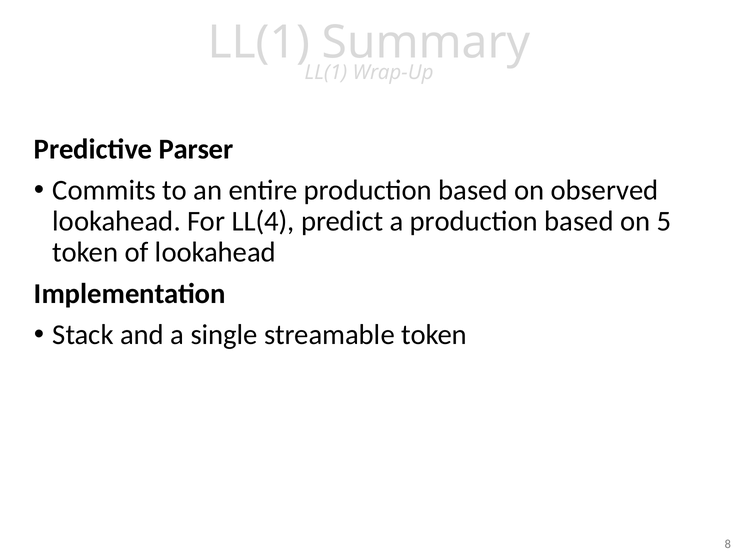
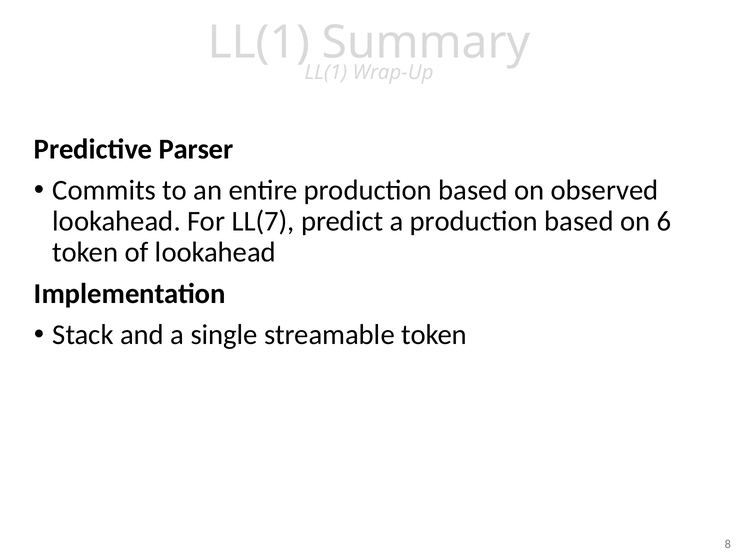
LL(4: LL(4 -> LL(7 (263, 221)
5: 5 -> 6 (664, 221)
